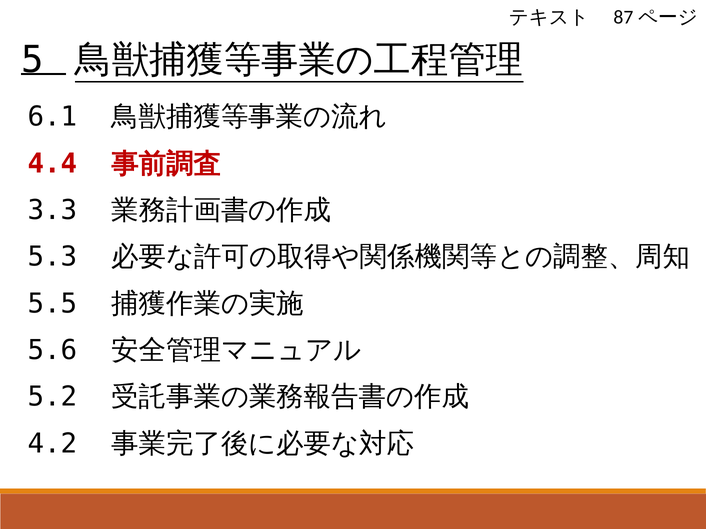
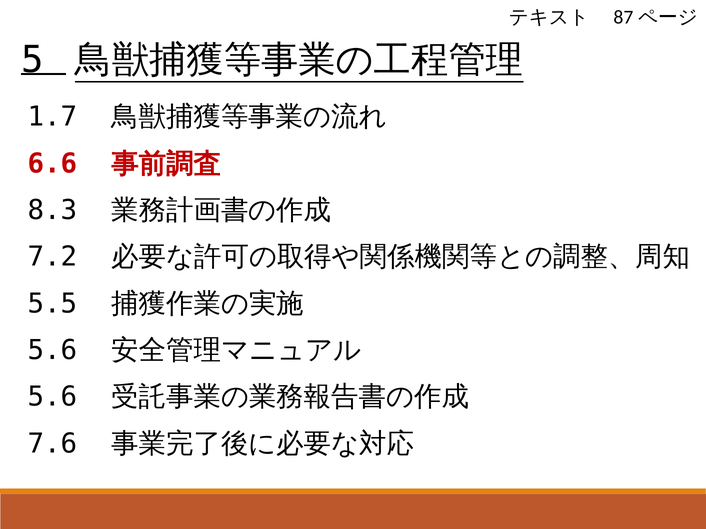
6.1: 6.1 -> 1.7 (53, 117)
4.4: 4.4 -> 6.6 (53, 164)
3.3: 3.3 -> 8.3 (53, 210)
5.3: 5.3 -> 7.2 (53, 257)
5.2: 5.2 -> 5.6 (53, 397)
4.2: 4.2 -> 7.6 (53, 444)
